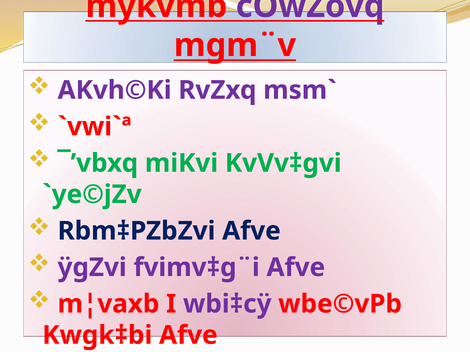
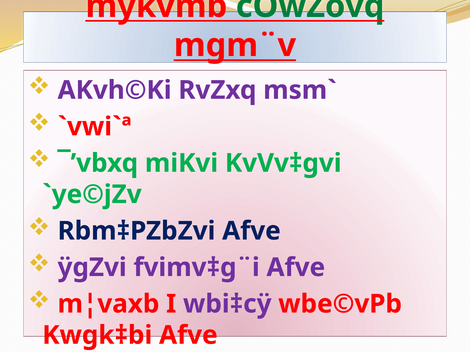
cÖwZôvq colour: purple -> green (310, 6)
